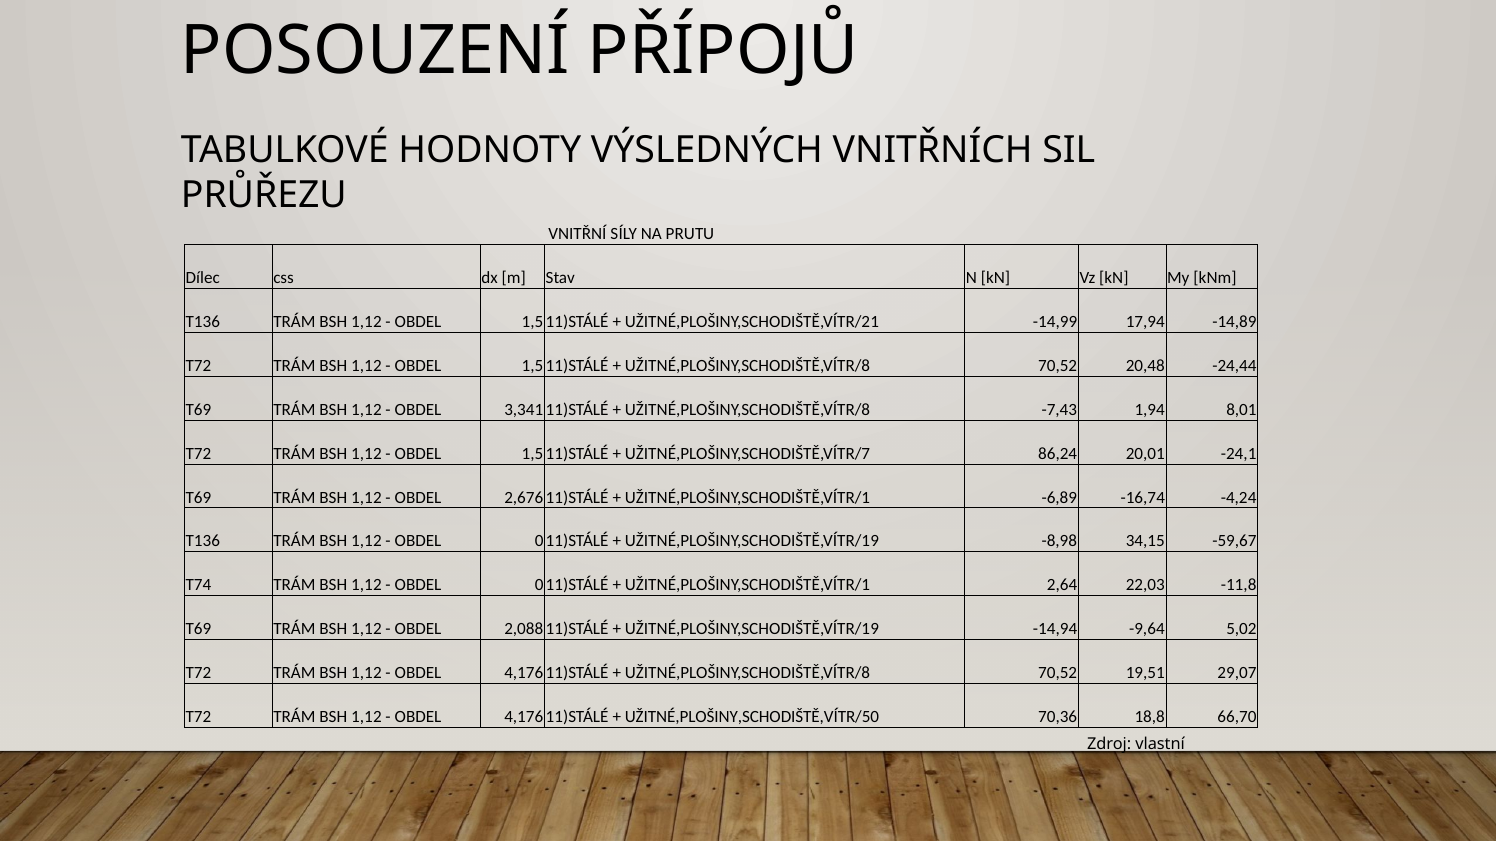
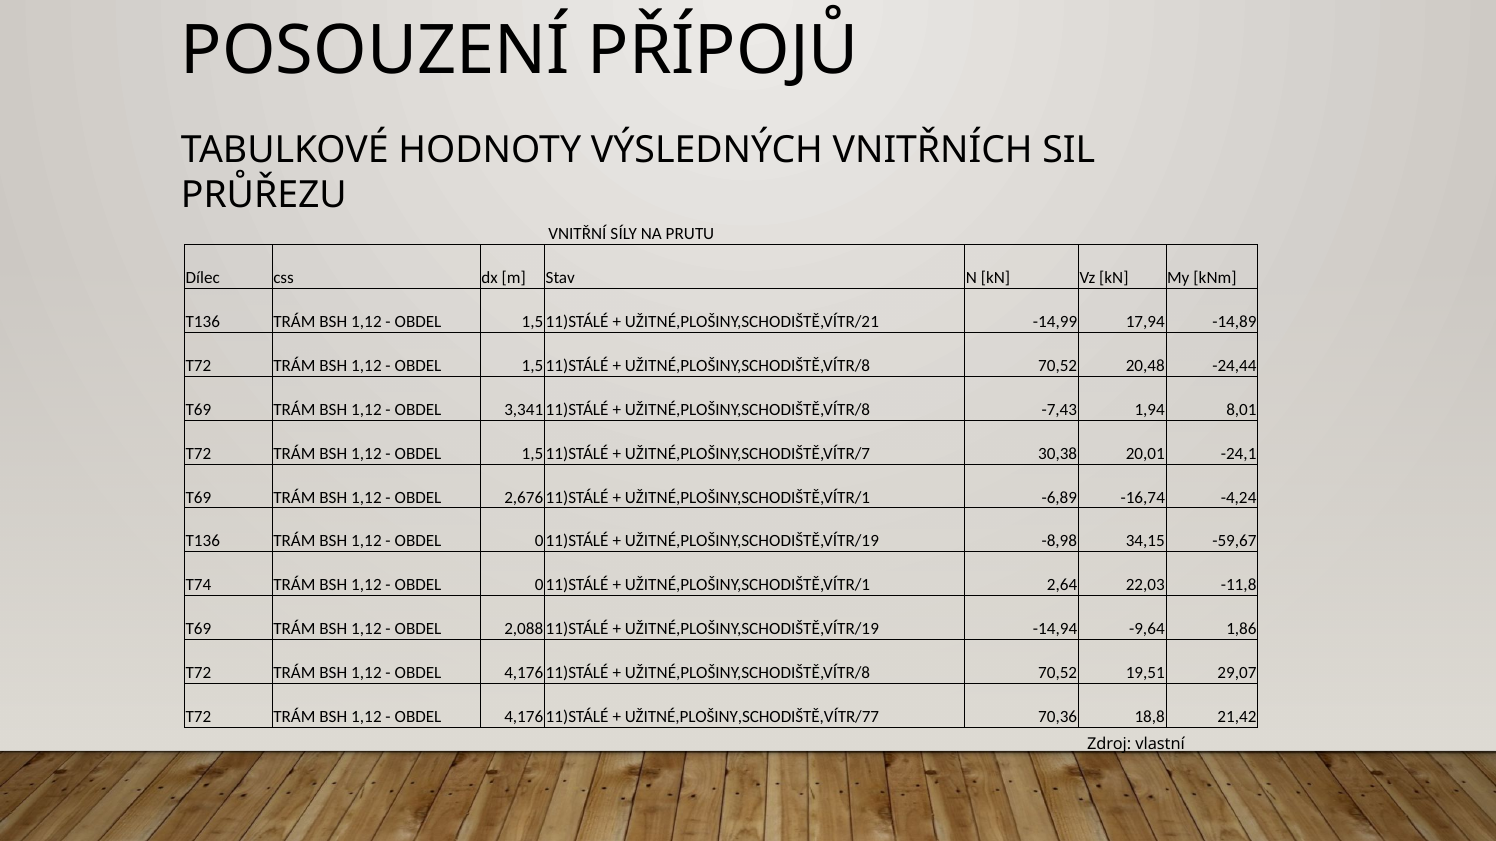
86,24: 86,24 -> 30,38 (1058, 454)
5,02: 5,02 -> 1,86 (1241, 629)
UŽITNÉ,PLOŠINY,SCHODIŠTĚ,VÍTR/50: UŽITNÉ,PLOŠINY,SCHODIŠTĚ,VÍTR/50 -> UŽITNÉ,PLOŠINY,SCHODIŠTĚ,VÍTR/77 (752, 717)
66,70: 66,70 -> 21,42 (1237, 717)
